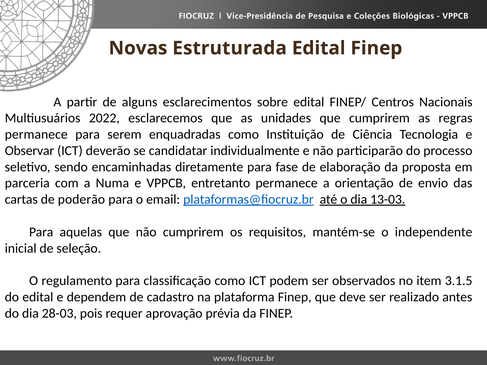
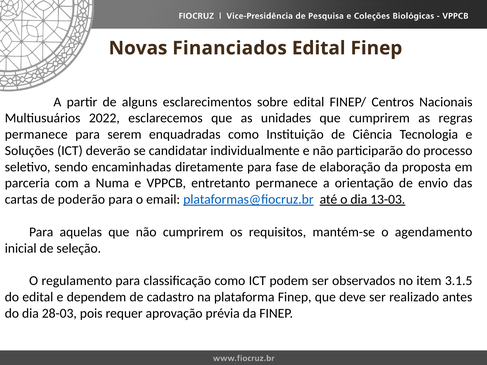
Estruturada: Estruturada -> Financiados (230, 48)
Observar: Observar -> Soluções (29, 151)
independente: independente -> agendamento (434, 232)
